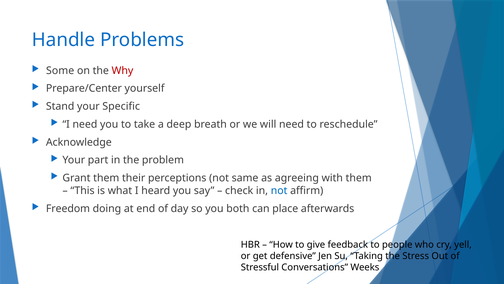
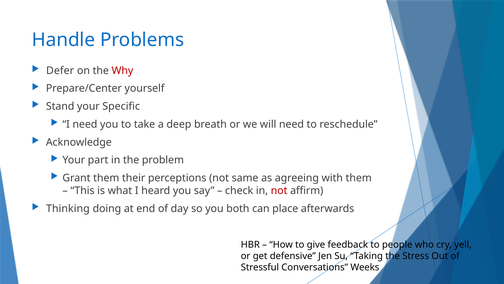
Some: Some -> Defer (60, 70)
not colour: blue -> red (279, 190)
Freedom: Freedom -> Thinking (68, 208)
